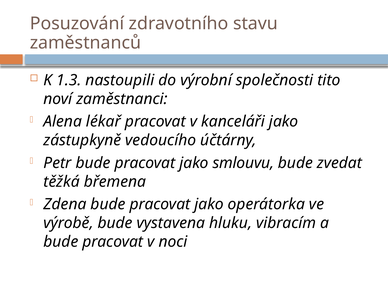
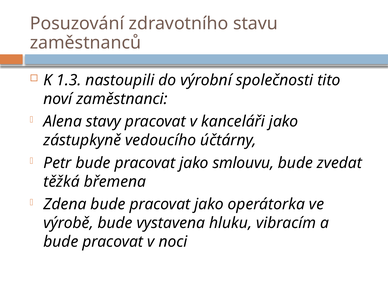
lékař: lékař -> stavy (103, 122)
